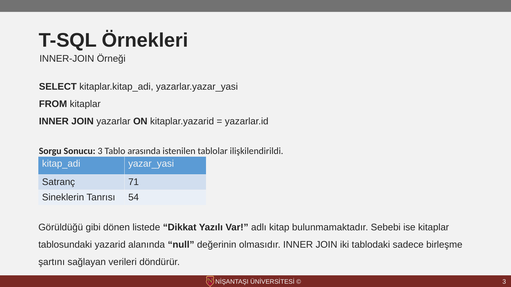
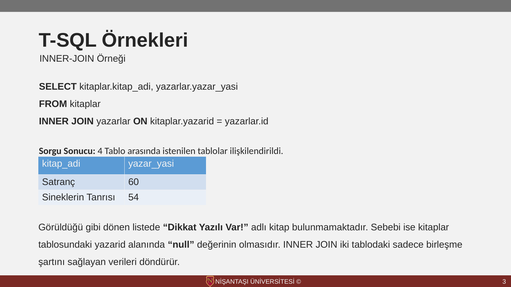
Sonucu 3: 3 -> 4 (100, 151)
71: 71 -> 60 (134, 182)
